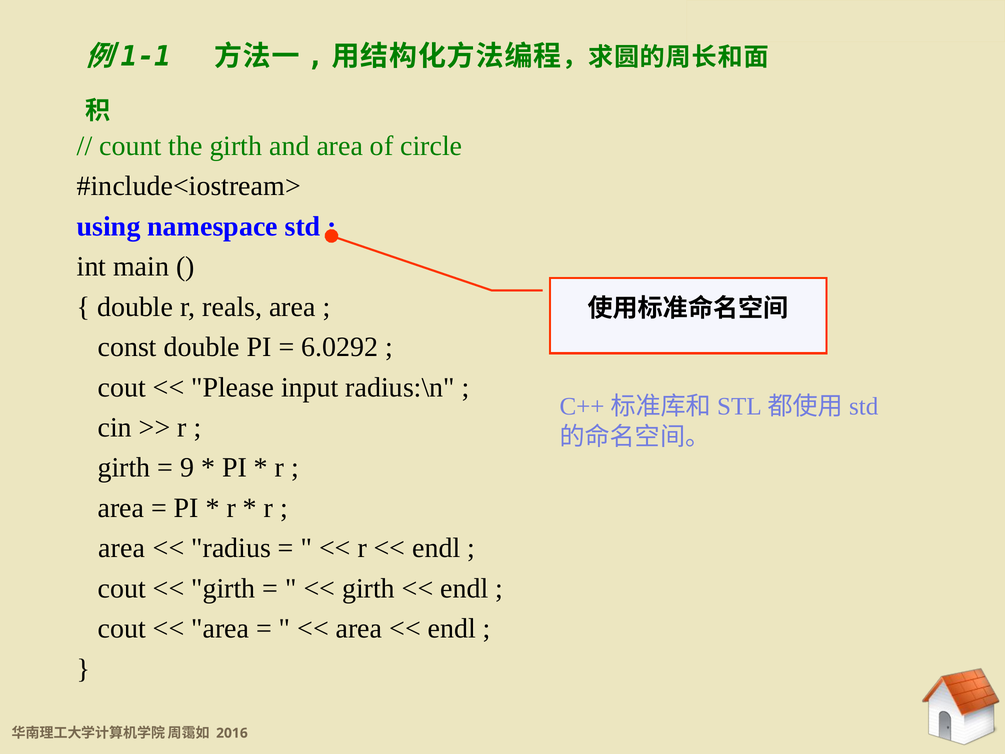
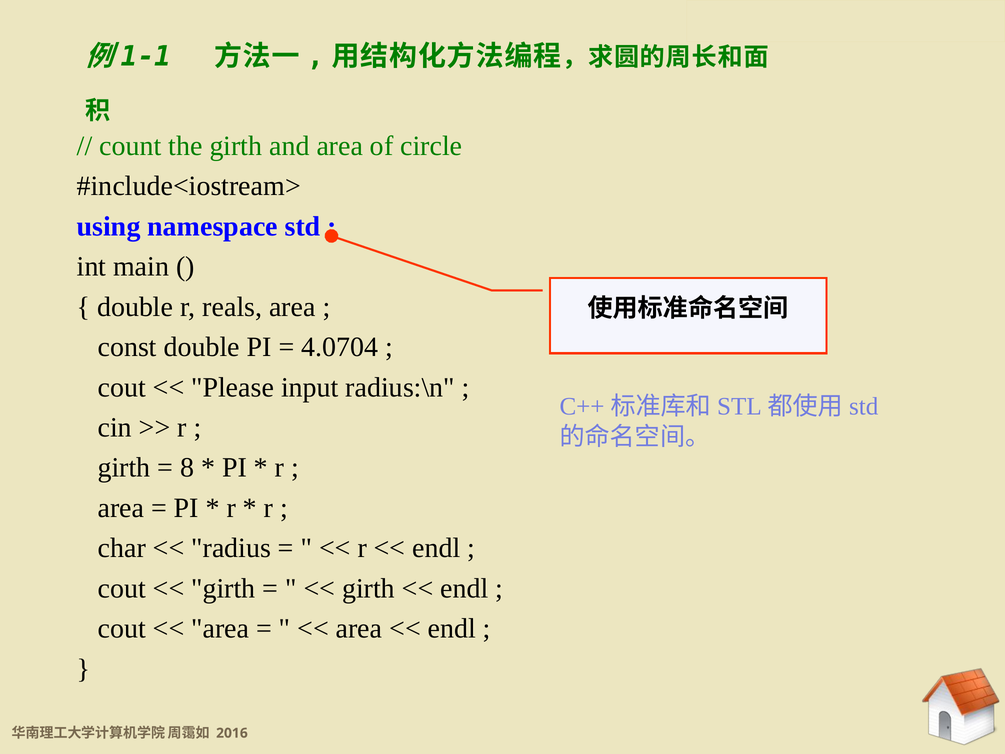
6.0292: 6.0292 -> 4.0704 (340, 347)
9: 9 -> 8 (187, 468)
area: area -> char (122, 548)
